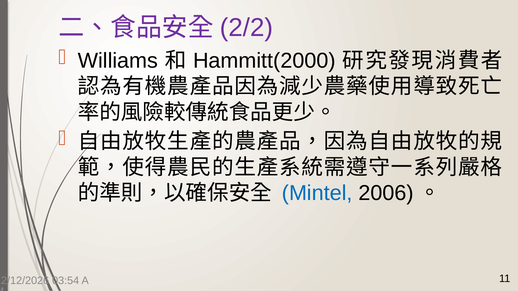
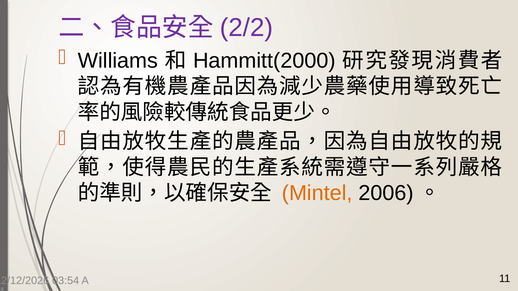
Mintel colour: blue -> orange (317, 193)
